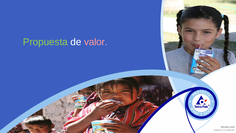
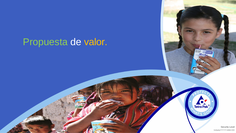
valor colour: pink -> yellow (96, 42)
